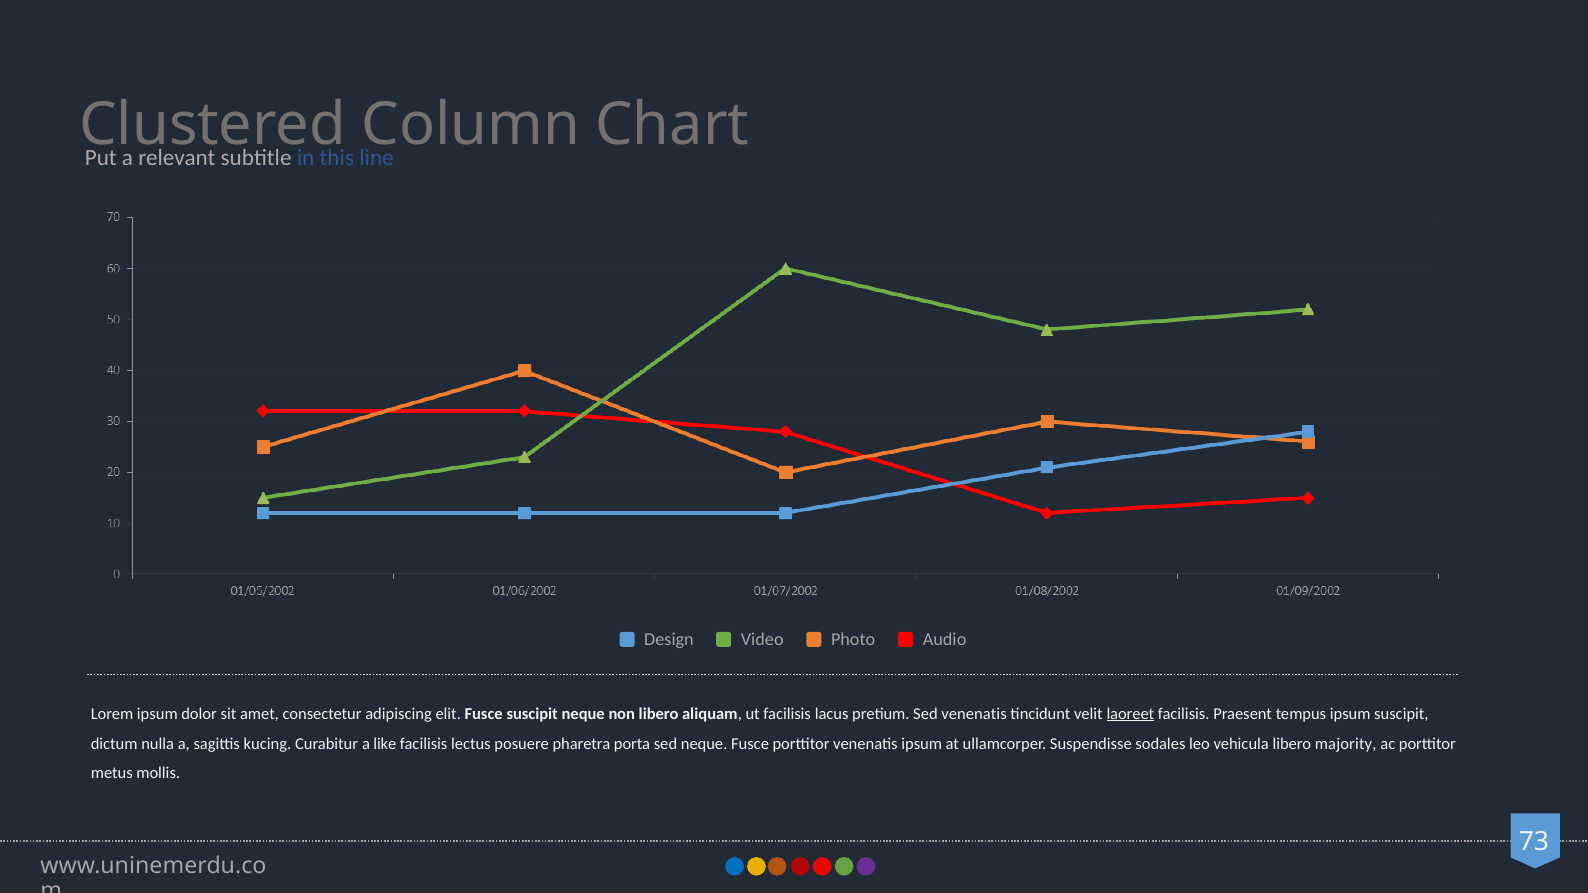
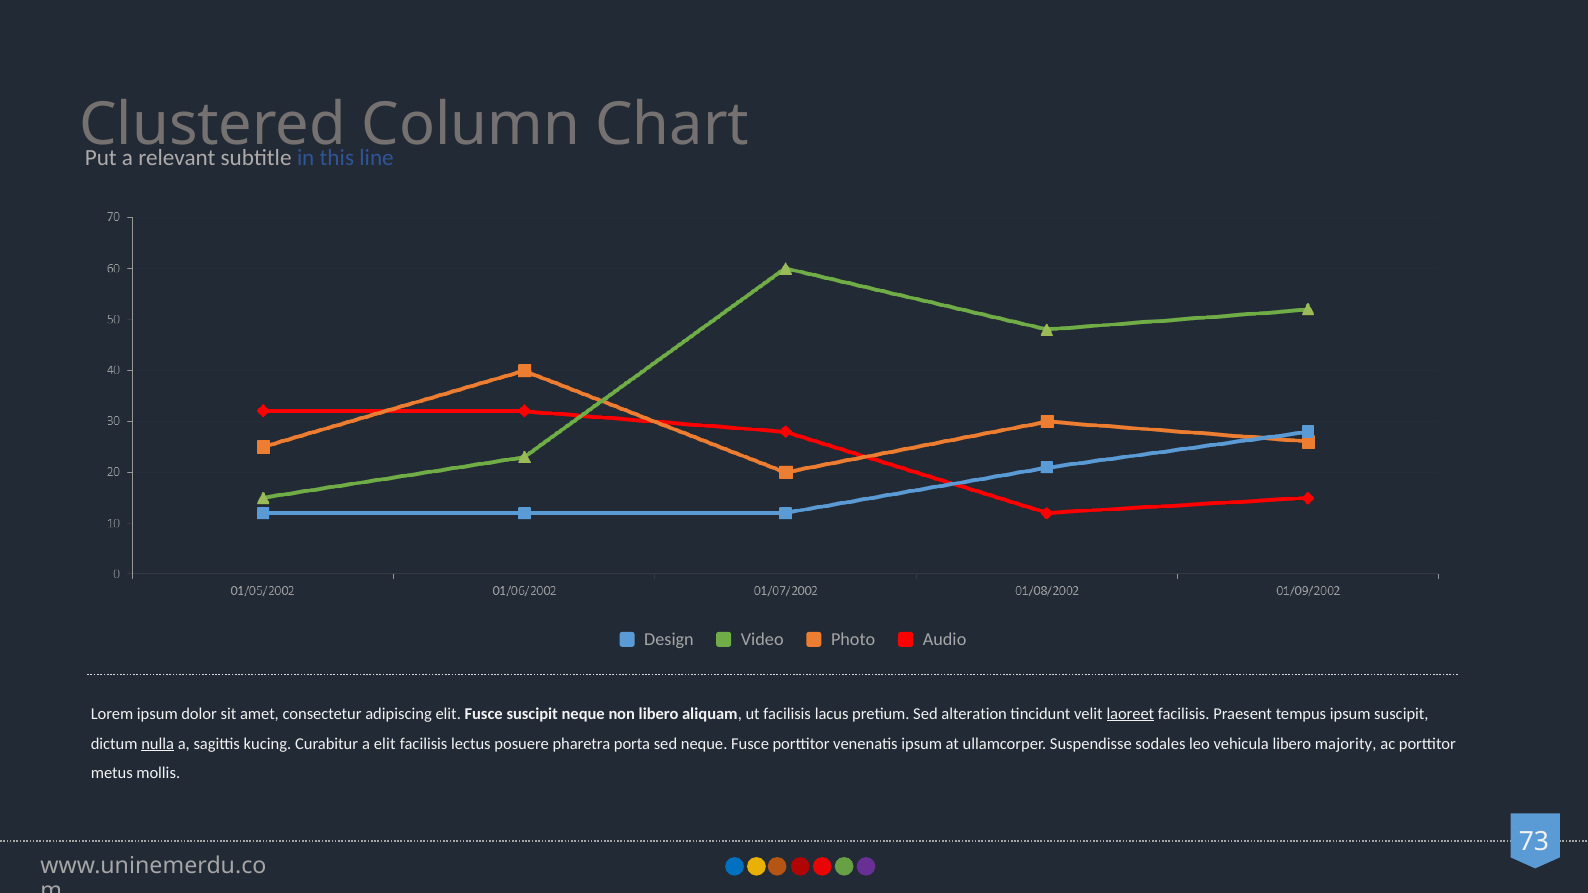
Sed venenatis: venenatis -> alteration (974, 714)
nulla underline: none -> present (158, 744)
a like: like -> elit (385, 744)
